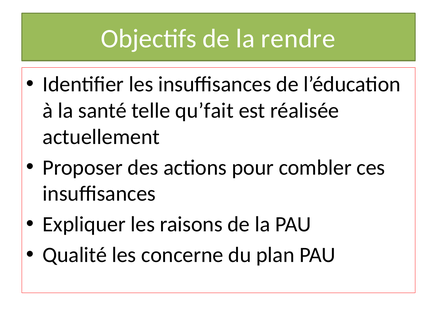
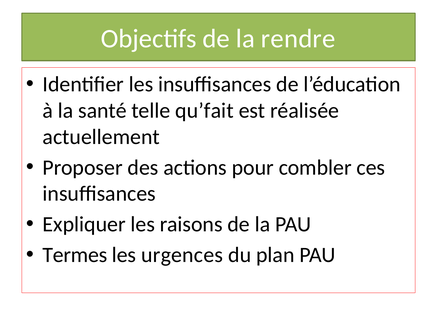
Qualité: Qualité -> Termes (75, 255)
concerne: concerne -> urgences (182, 255)
